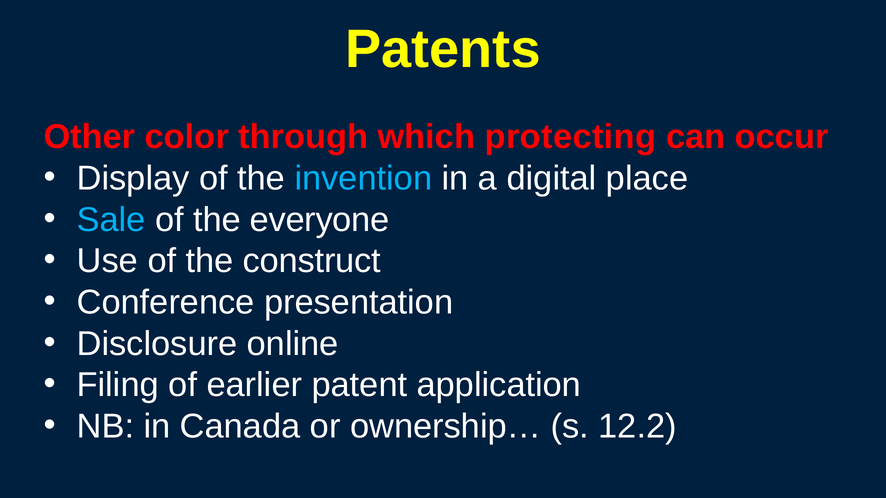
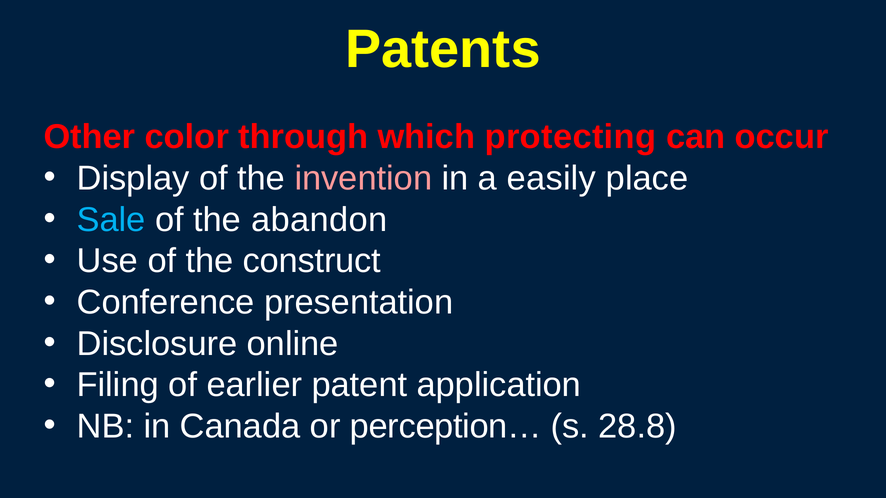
invention colour: light blue -> pink (363, 178)
digital: digital -> easily (551, 178)
everyone: everyone -> abandon (319, 220)
ownership…: ownership… -> perception… (446, 427)
12.2: 12.2 -> 28.8 (638, 427)
